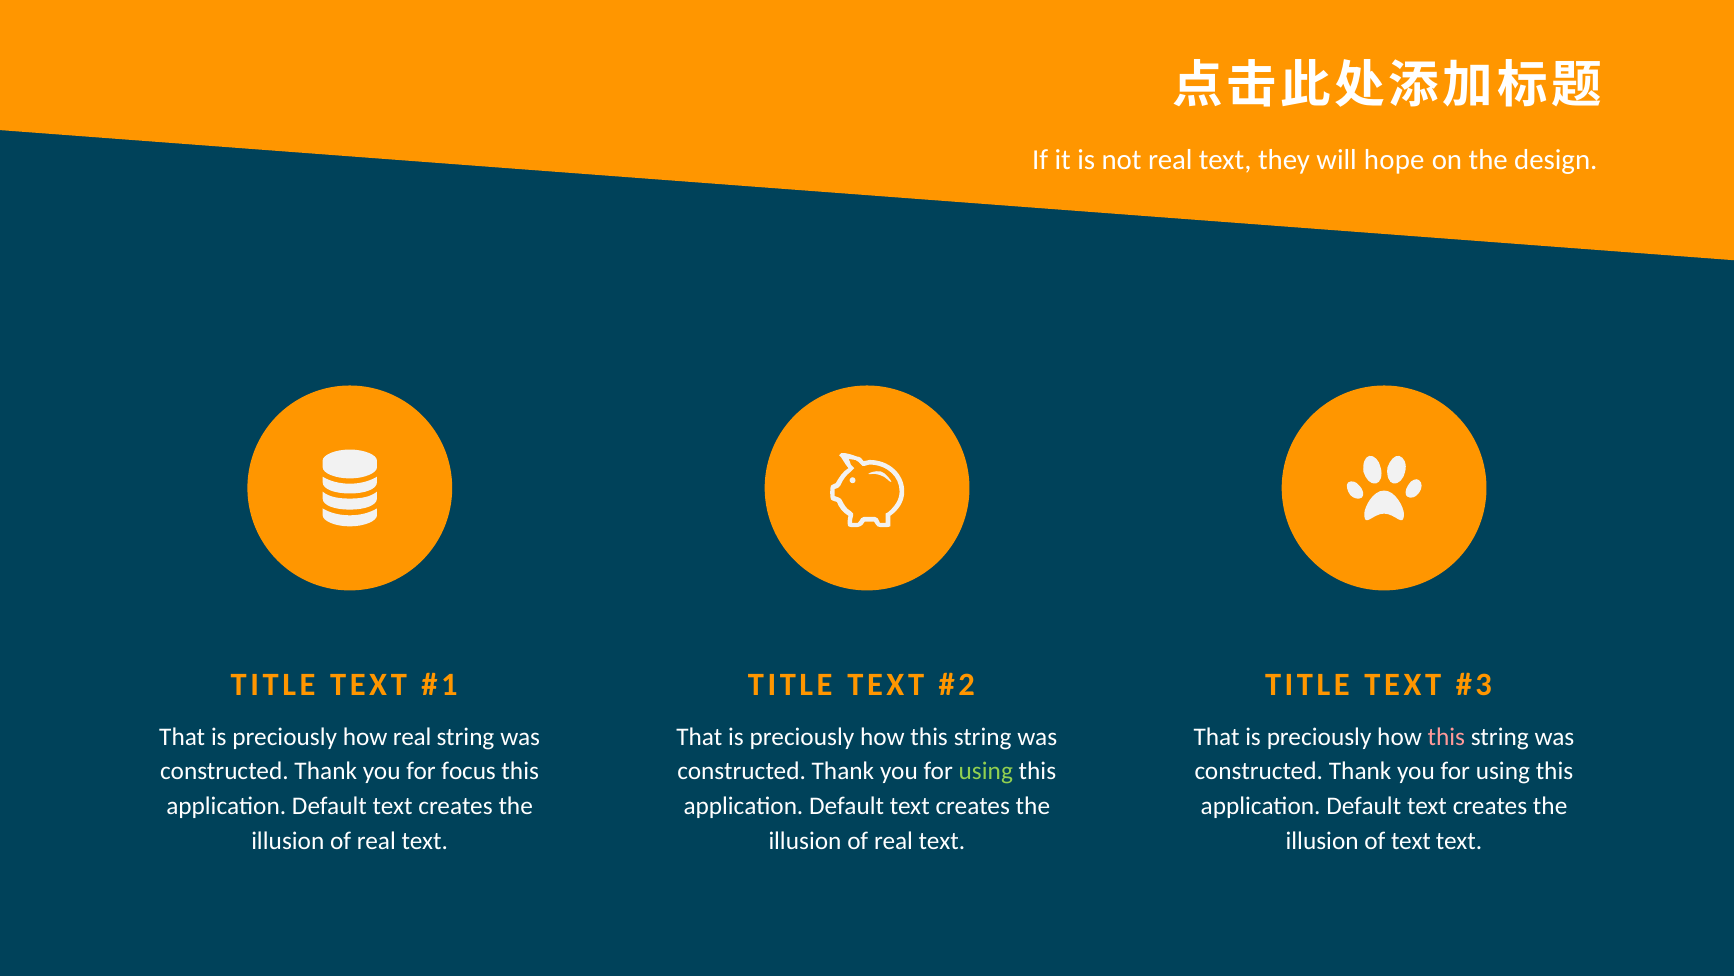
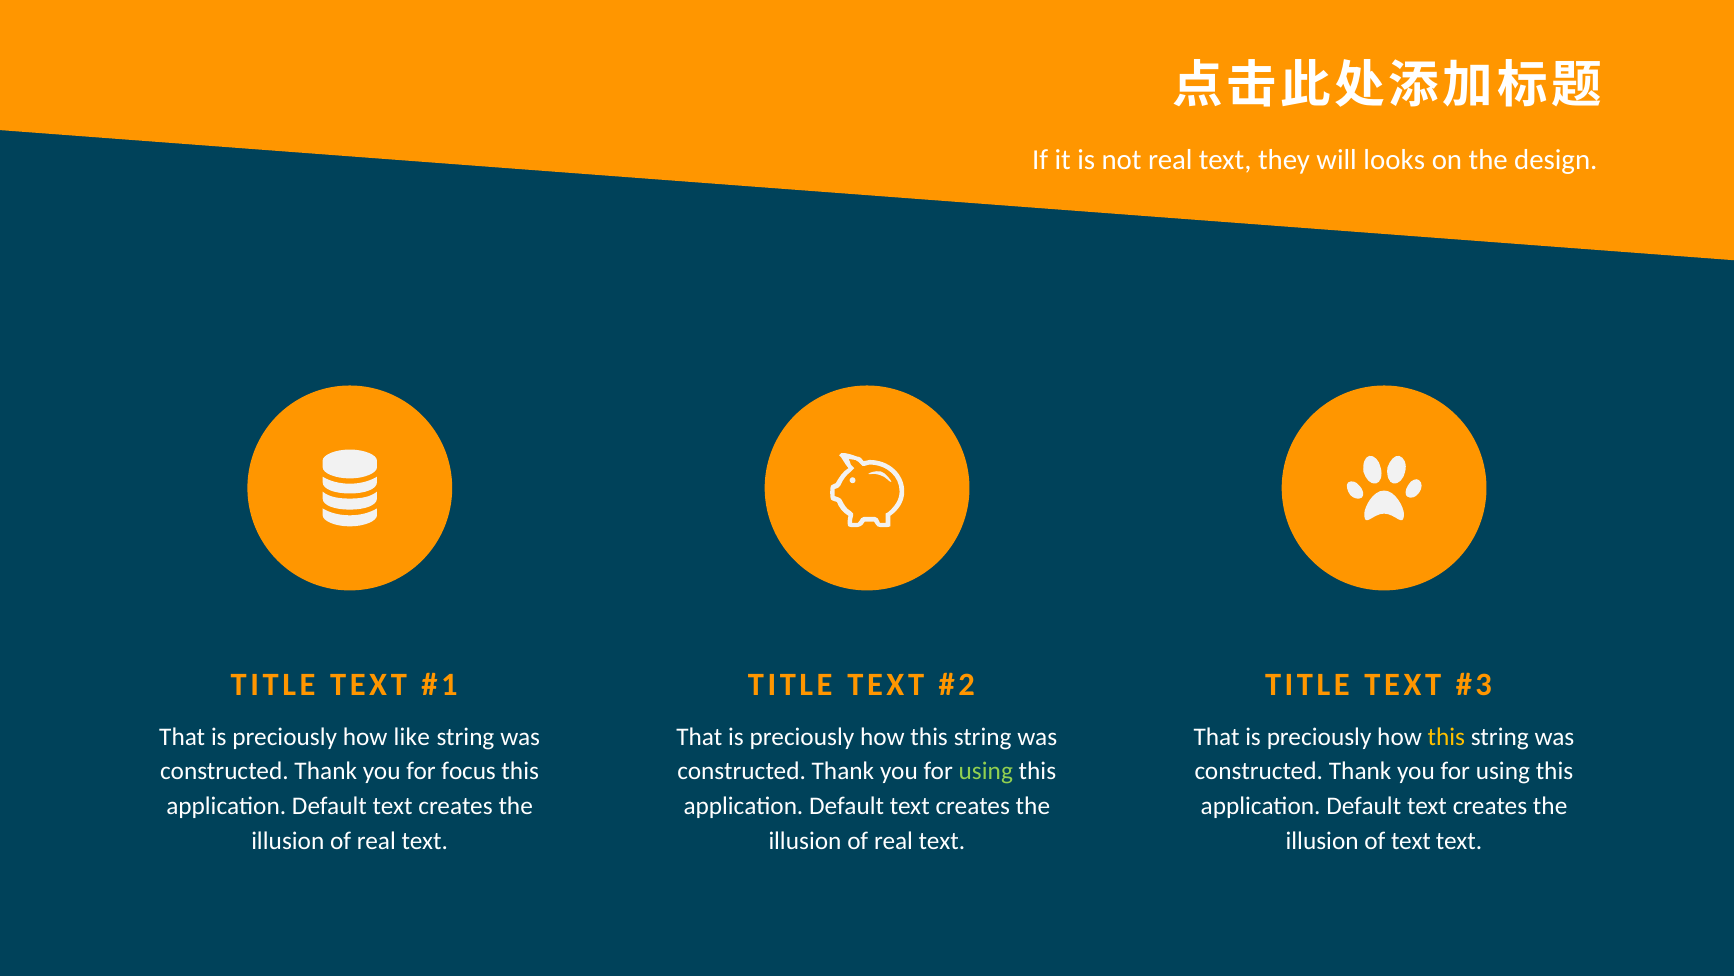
hope: hope -> looks (1394, 160)
how real: real -> like (412, 737)
this colour: pink -> yellow (1446, 737)
